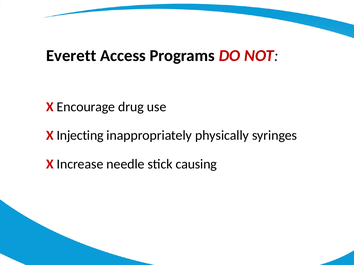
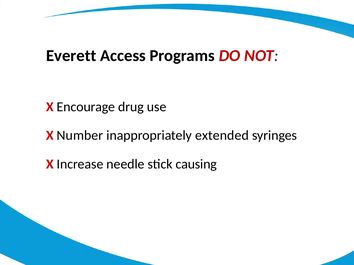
Injecting: Injecting -> Number (80, 136)
physically: physically -> extended (222, 136)
